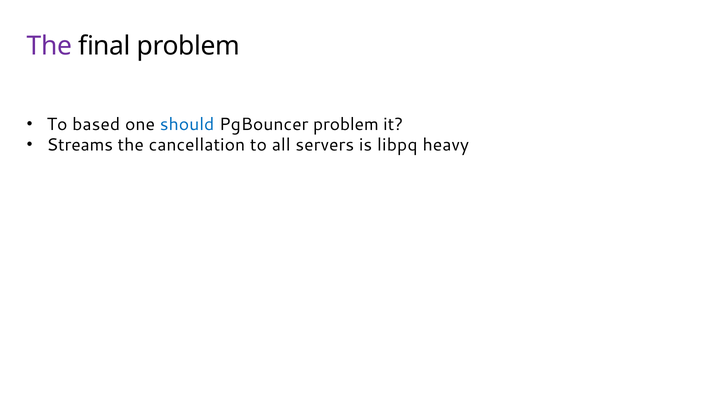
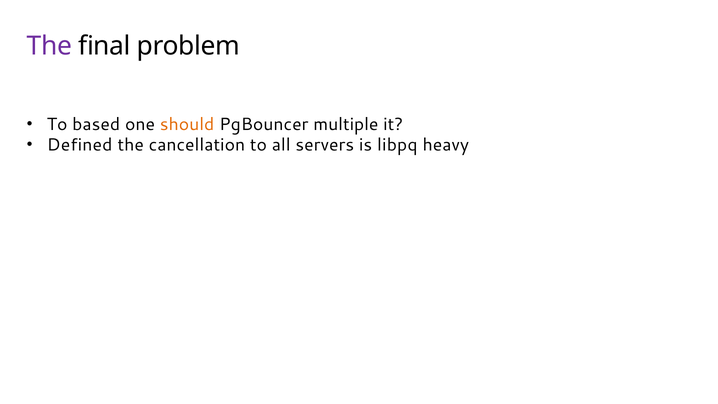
should colour: blue -> orange (187, 124)
PgBouncer problem: problem -> multiple (346, 124)
Streams: Streams -> Defined (80, 145)
